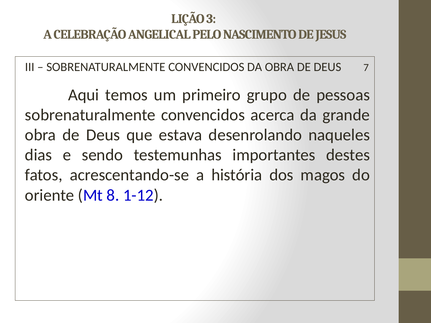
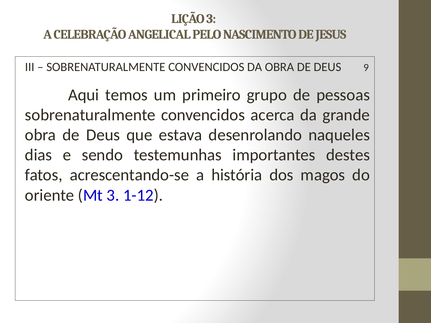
7: 7 -> 9 (366, 68)
Mt 8: 8 -> 3 (113, 195)
